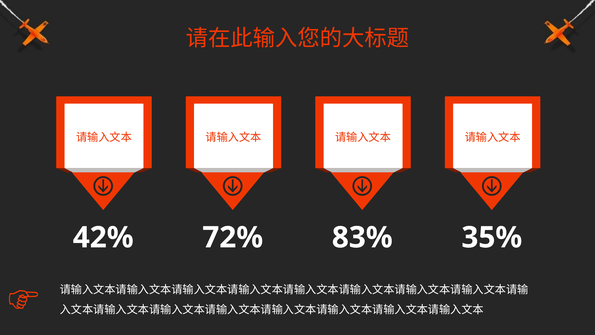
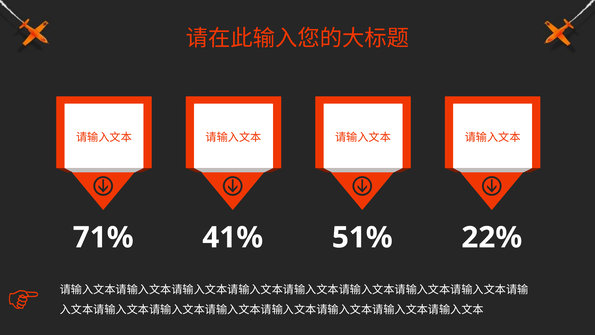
42%: 42% -> 71% (103, 237)
72%: 72% -> 41% (233, 237)
83%: 83% -> 51% (362, 237)
35%: 35% -> 22% (492, 237)
